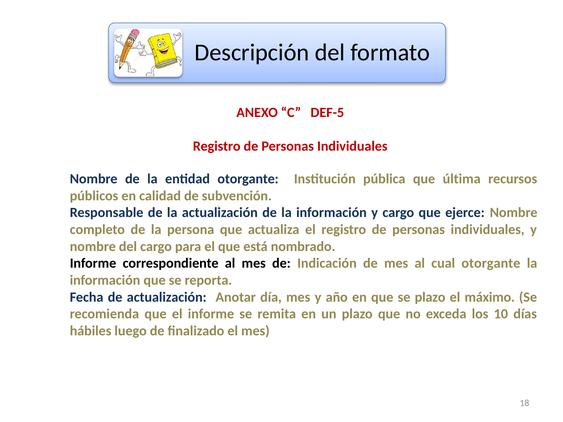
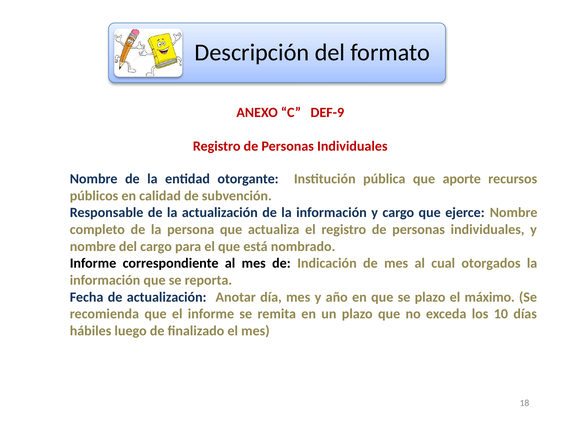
DEF-5: DEF-5 -> DEF-9 (327, 112)
última: última -> aporte (462, 179)
cual otorgante: otorgante -> otorgados (491, 263)
